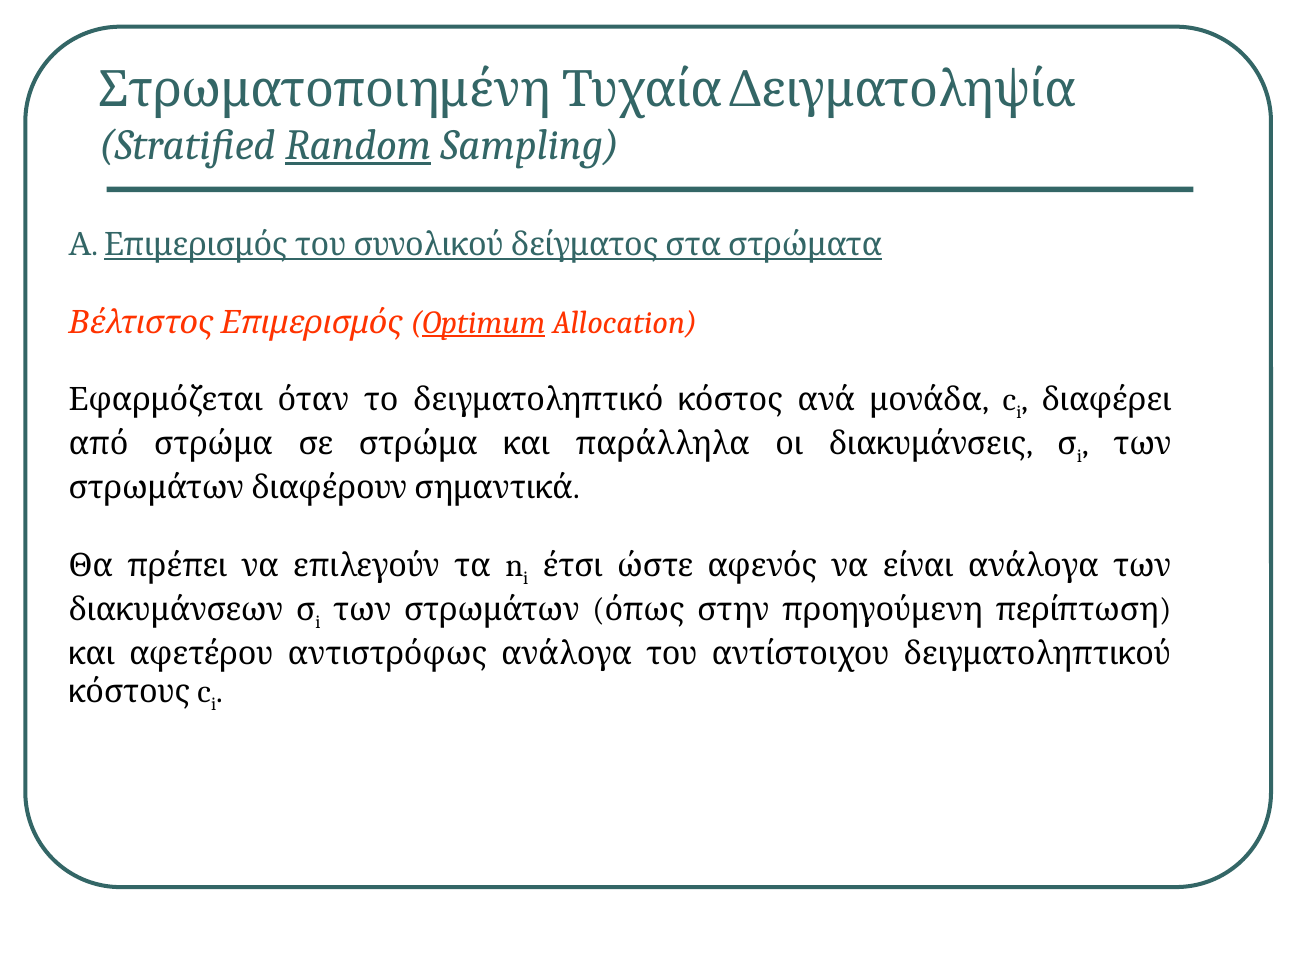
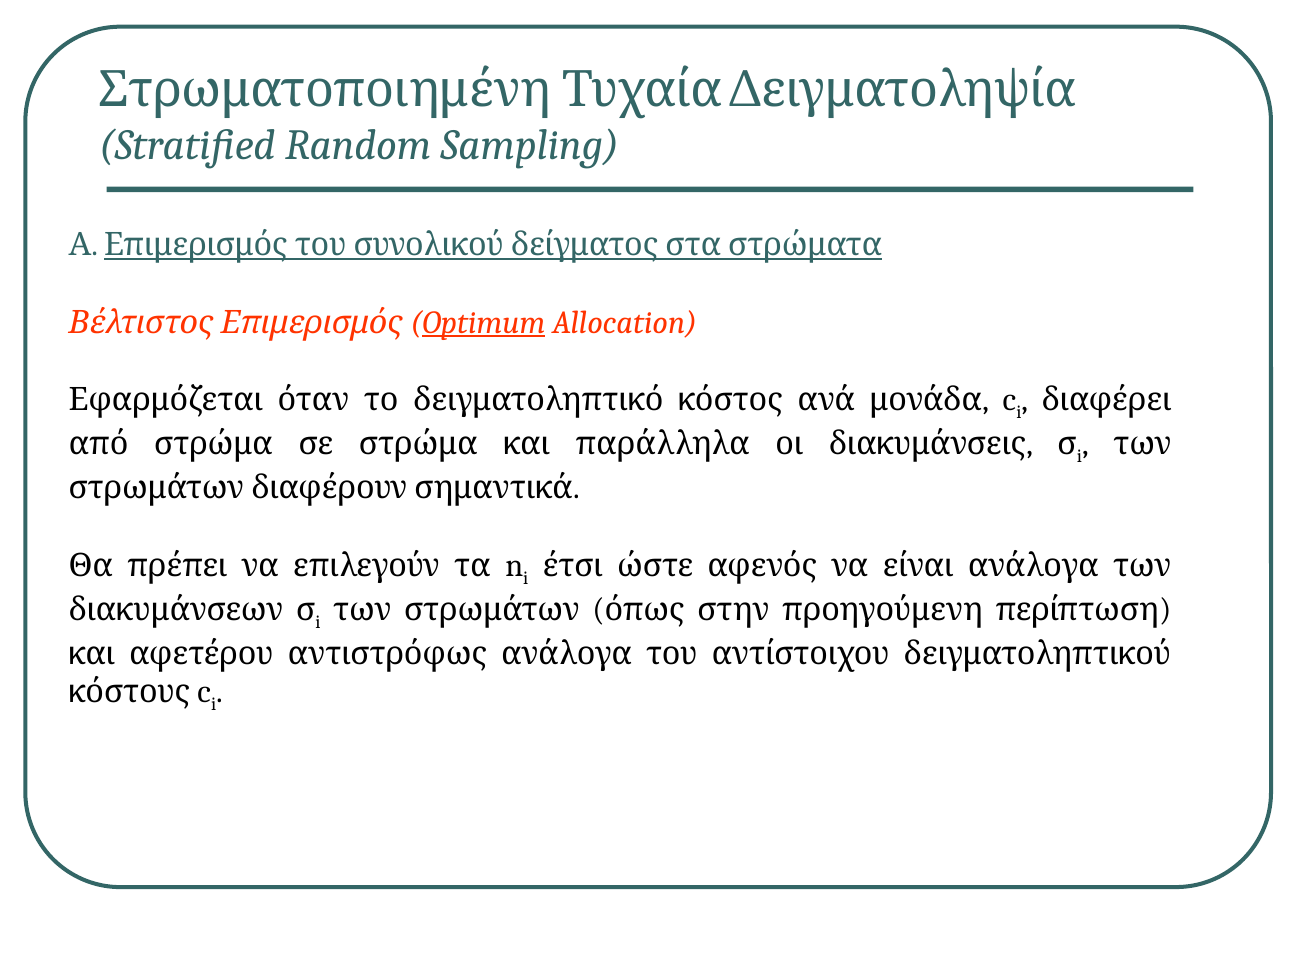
Random underline: present -> none (358, 145)
